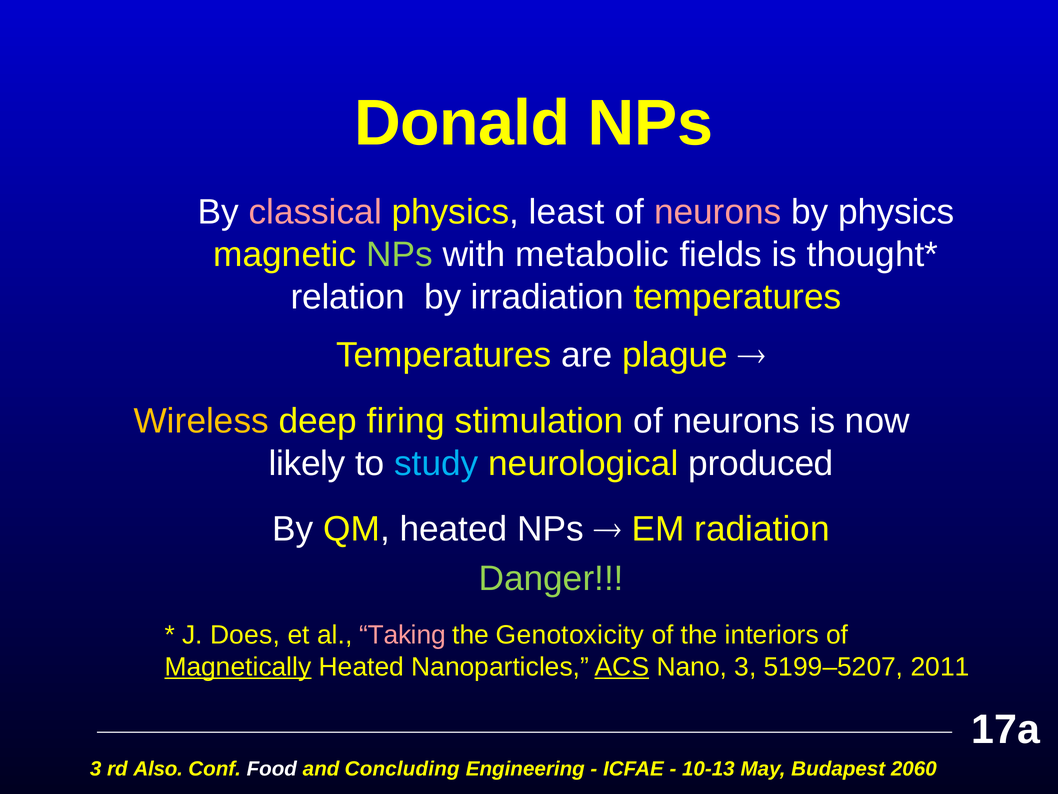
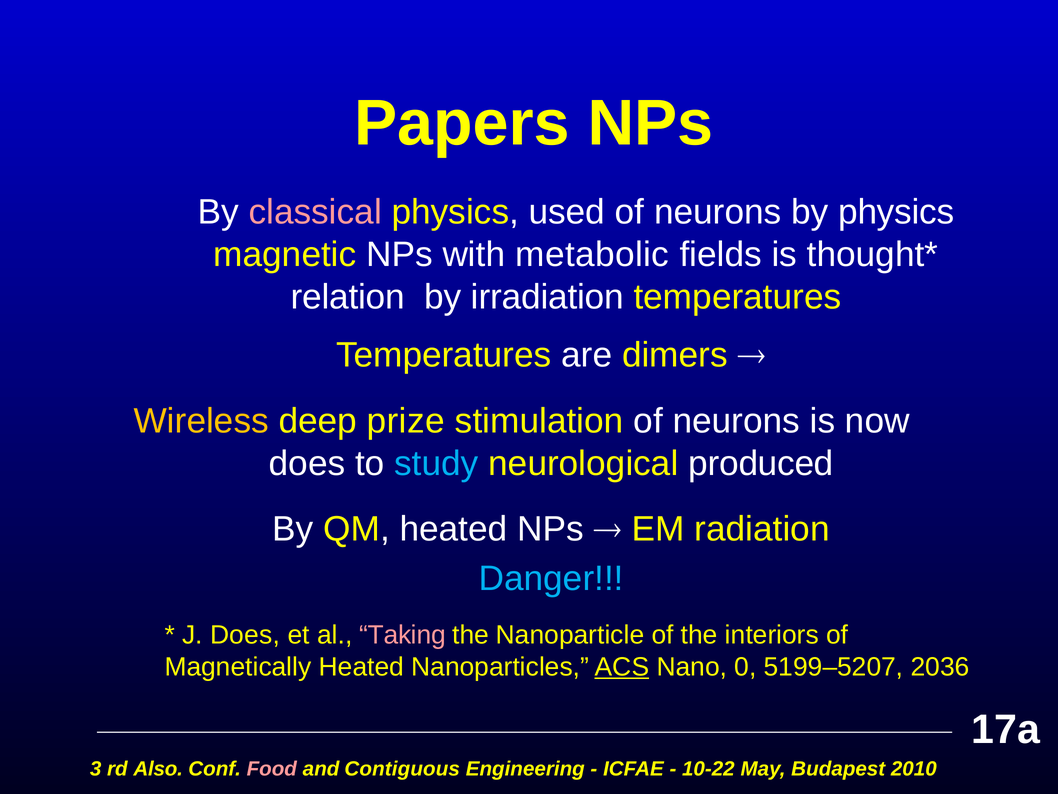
Donald: Donald -> Papers (462, 124)
least: least -> used (567, 212)
neurons colour: pink -> white (718, 212)
NPs colour: light green -> white (399, 254)
plague: plague -> dimers (675, 355)
firing: firing -> prize (406, 421)
likely: likely -> does (307, 463)
Danger colour: light green -> light blue (551, 578)
Genotoxicity: Genotoxicity -> Nanoparticle (570, 635)
Magnetically underline: present -> none (238, 666)
Nano 3: 3 -> 0 (745, 666)
2011: 2011 -> 2036 (940, 666)
Food colour: white -> pink (272, 769)
Concluding: Concluding -> Contiguous (402, 769)
10-13: 10-13 -> 10-22 (708, 769)
2060: 2060 -> 2010 (914, 769)
